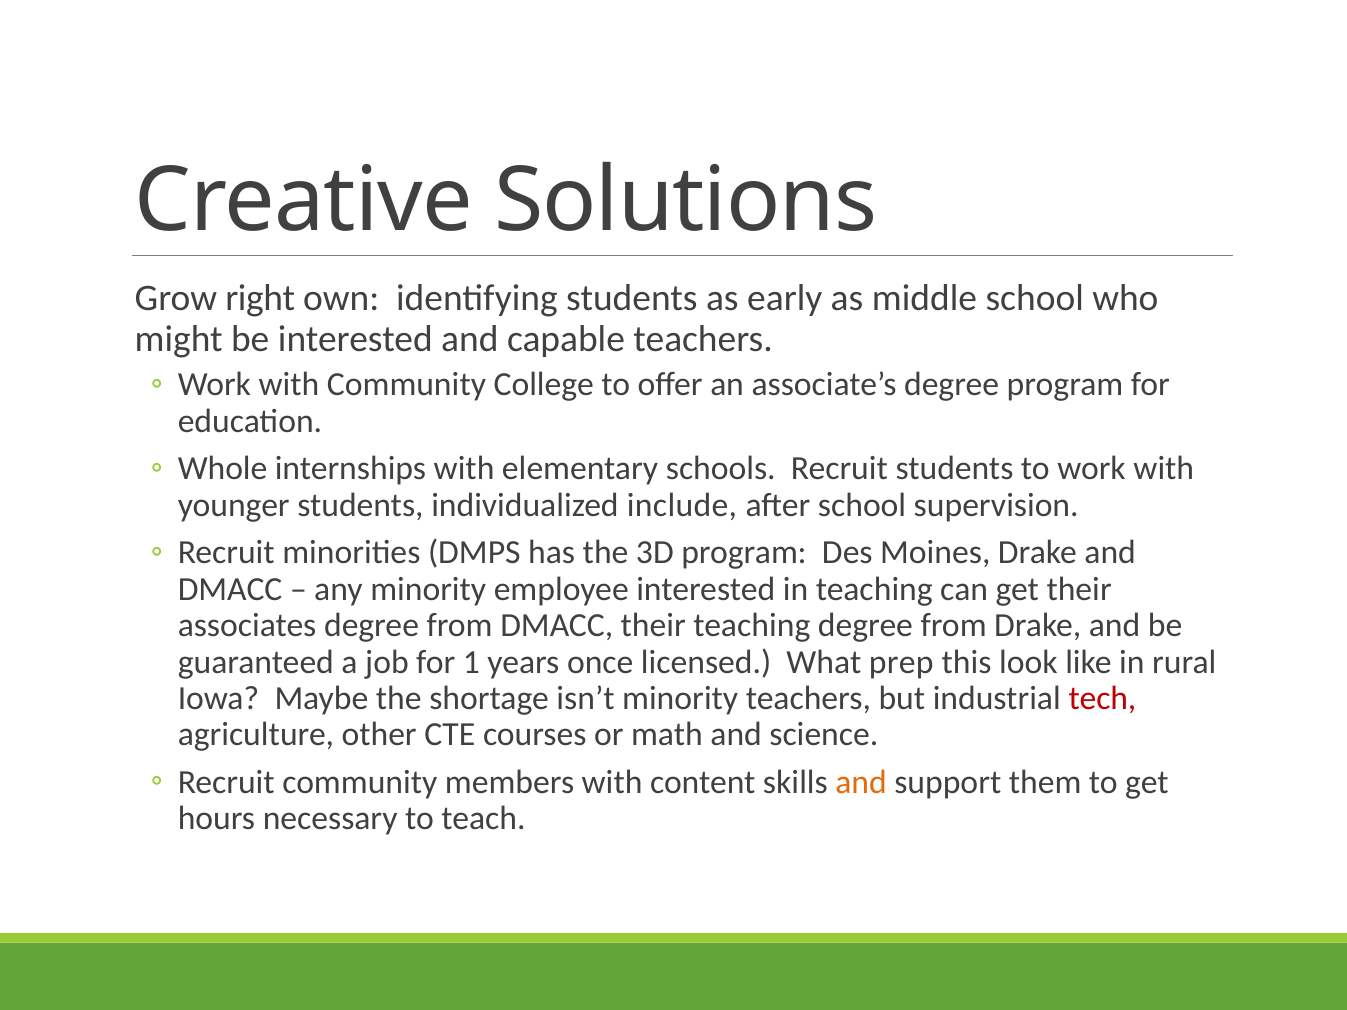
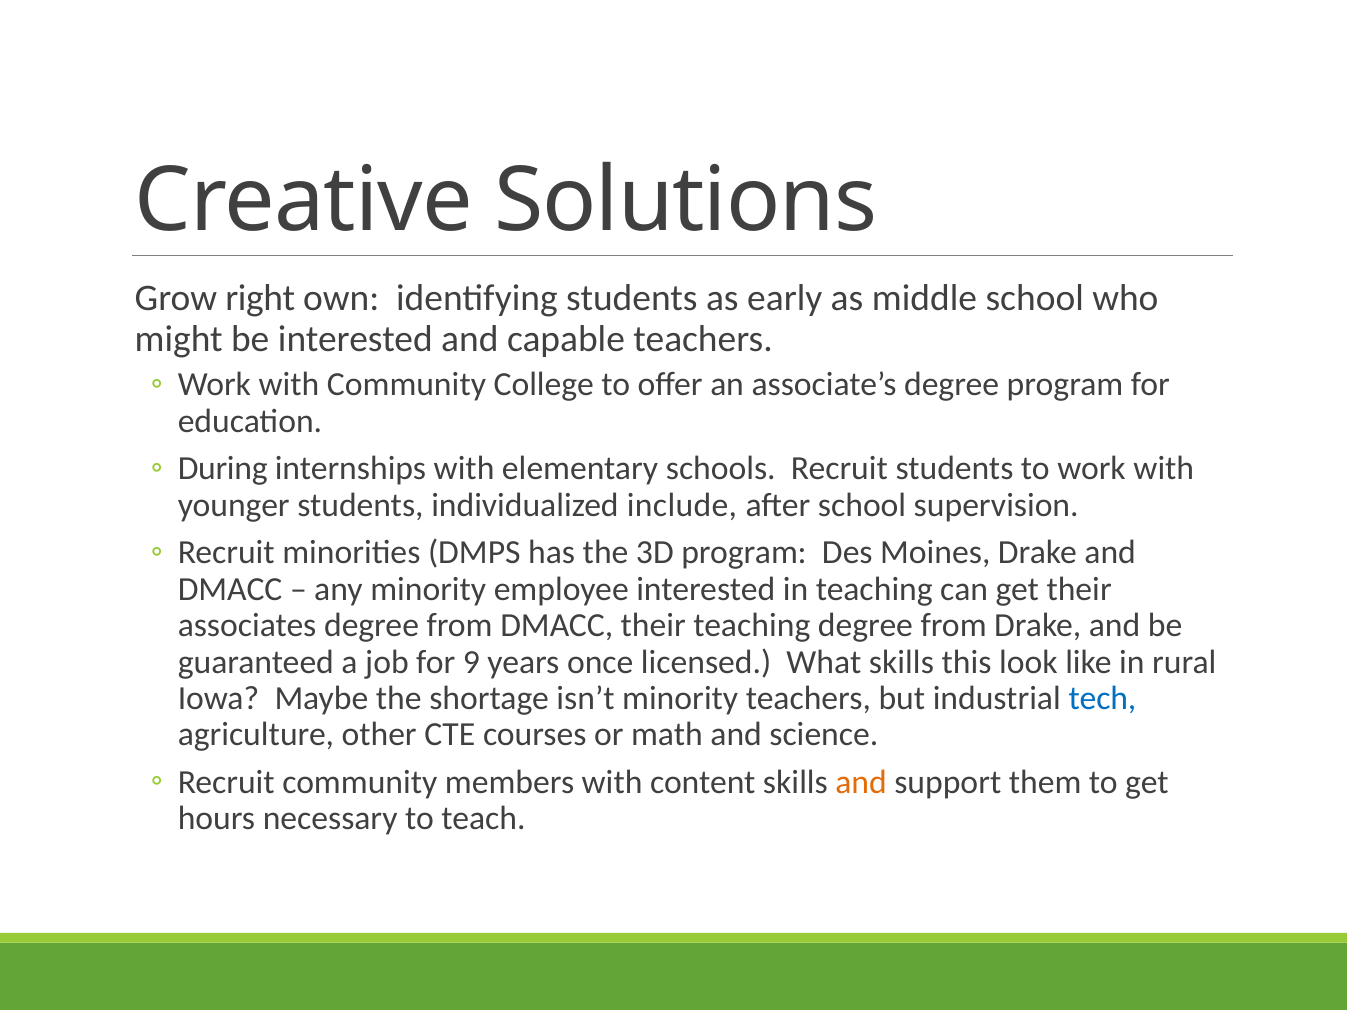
Whole: Whole -> During (223, 469)
1: 1 -> 9 (471, 662)
What prep: prep -> skills (901, 662)
tech colour: red -> blue (1102, 699)
